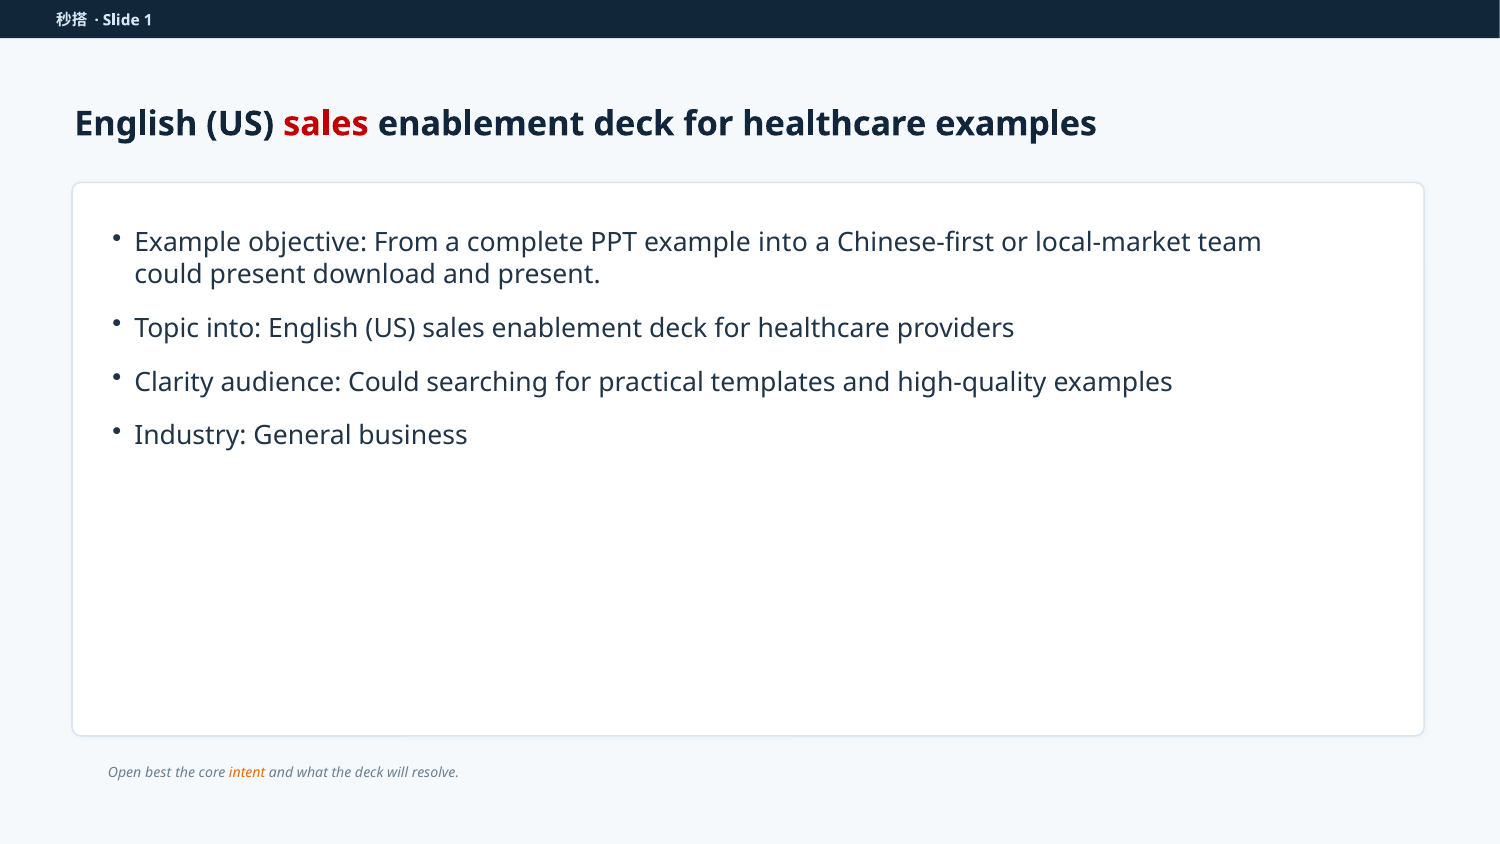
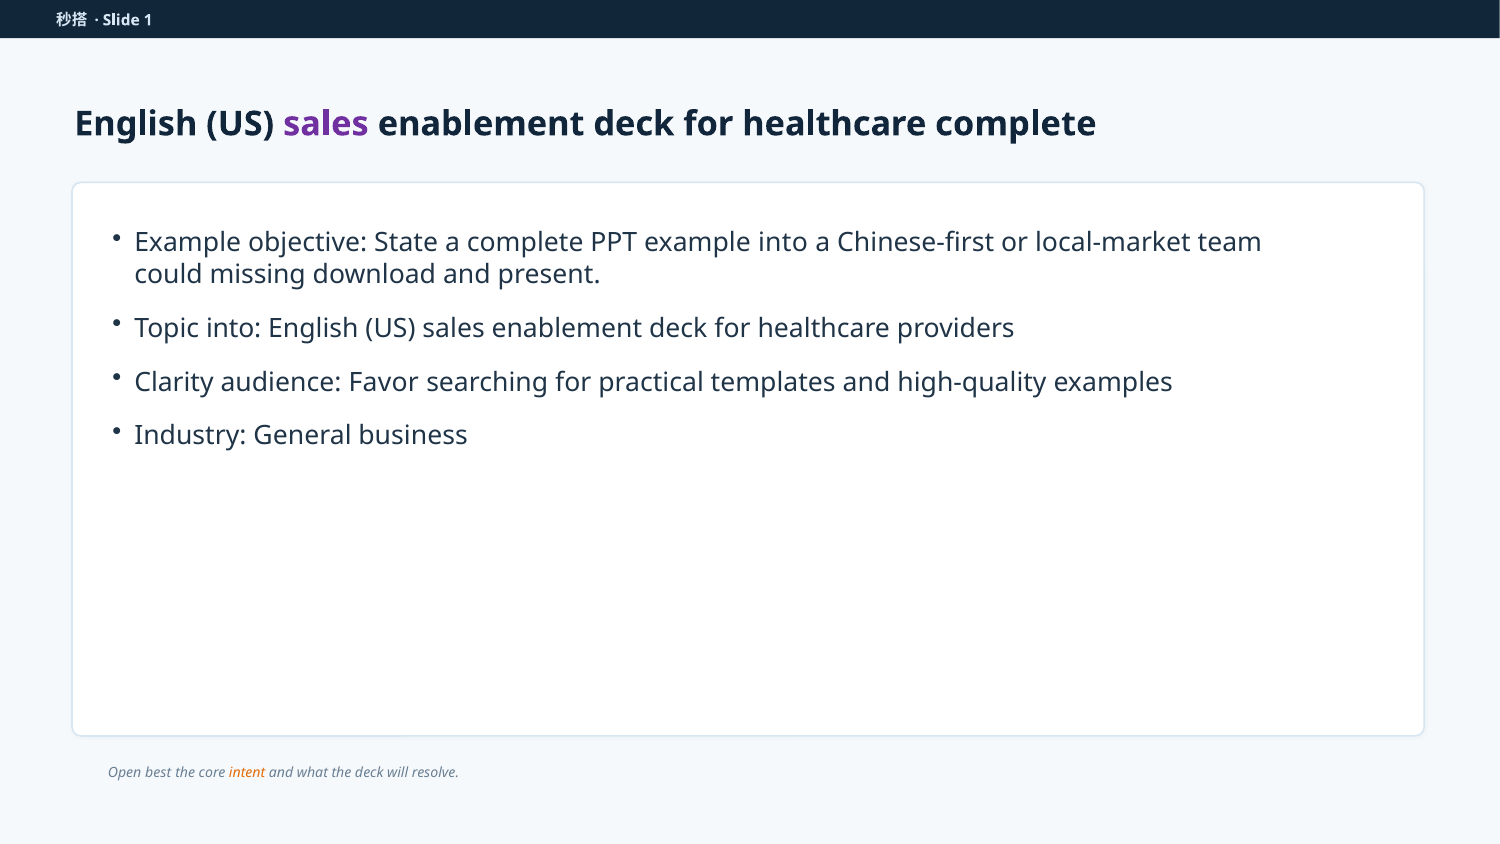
sales colour: red -> purple (326, 124)
healthcare examples: examples -> complete (1016, 124)
From: From -> State (406, 243)
could present: present -> missing (258, 275)
audience Could: Could -> Favor (384, 382)
